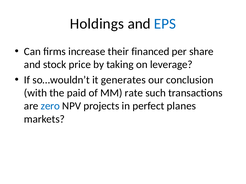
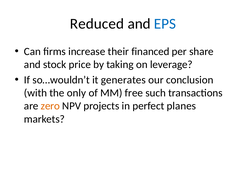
Holdings: Holdings -> Reduced (97, 24)
paid: paid -> only (76, 93)
rate: rate -> free (134, 93)
zero colour: blue -> orange (50, 106)
